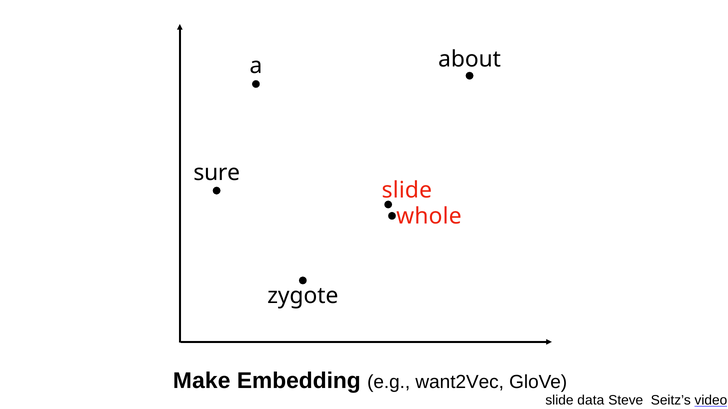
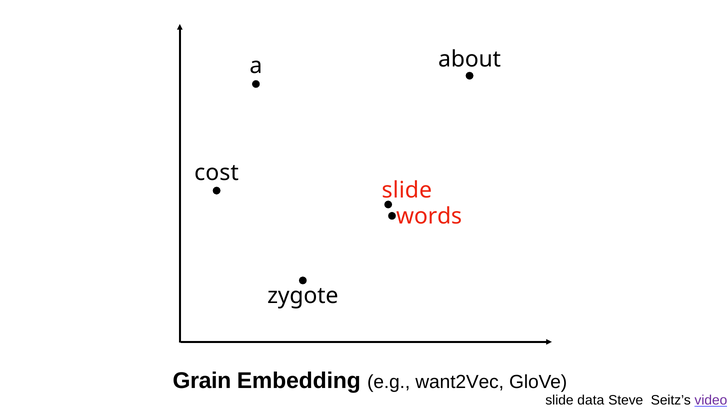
sure: sure -> cost (217, 173)
whole: whole -> words (429, 216)
Make: Make -> Grain (202, 381)
video colour: black -> purple (711, 401)
